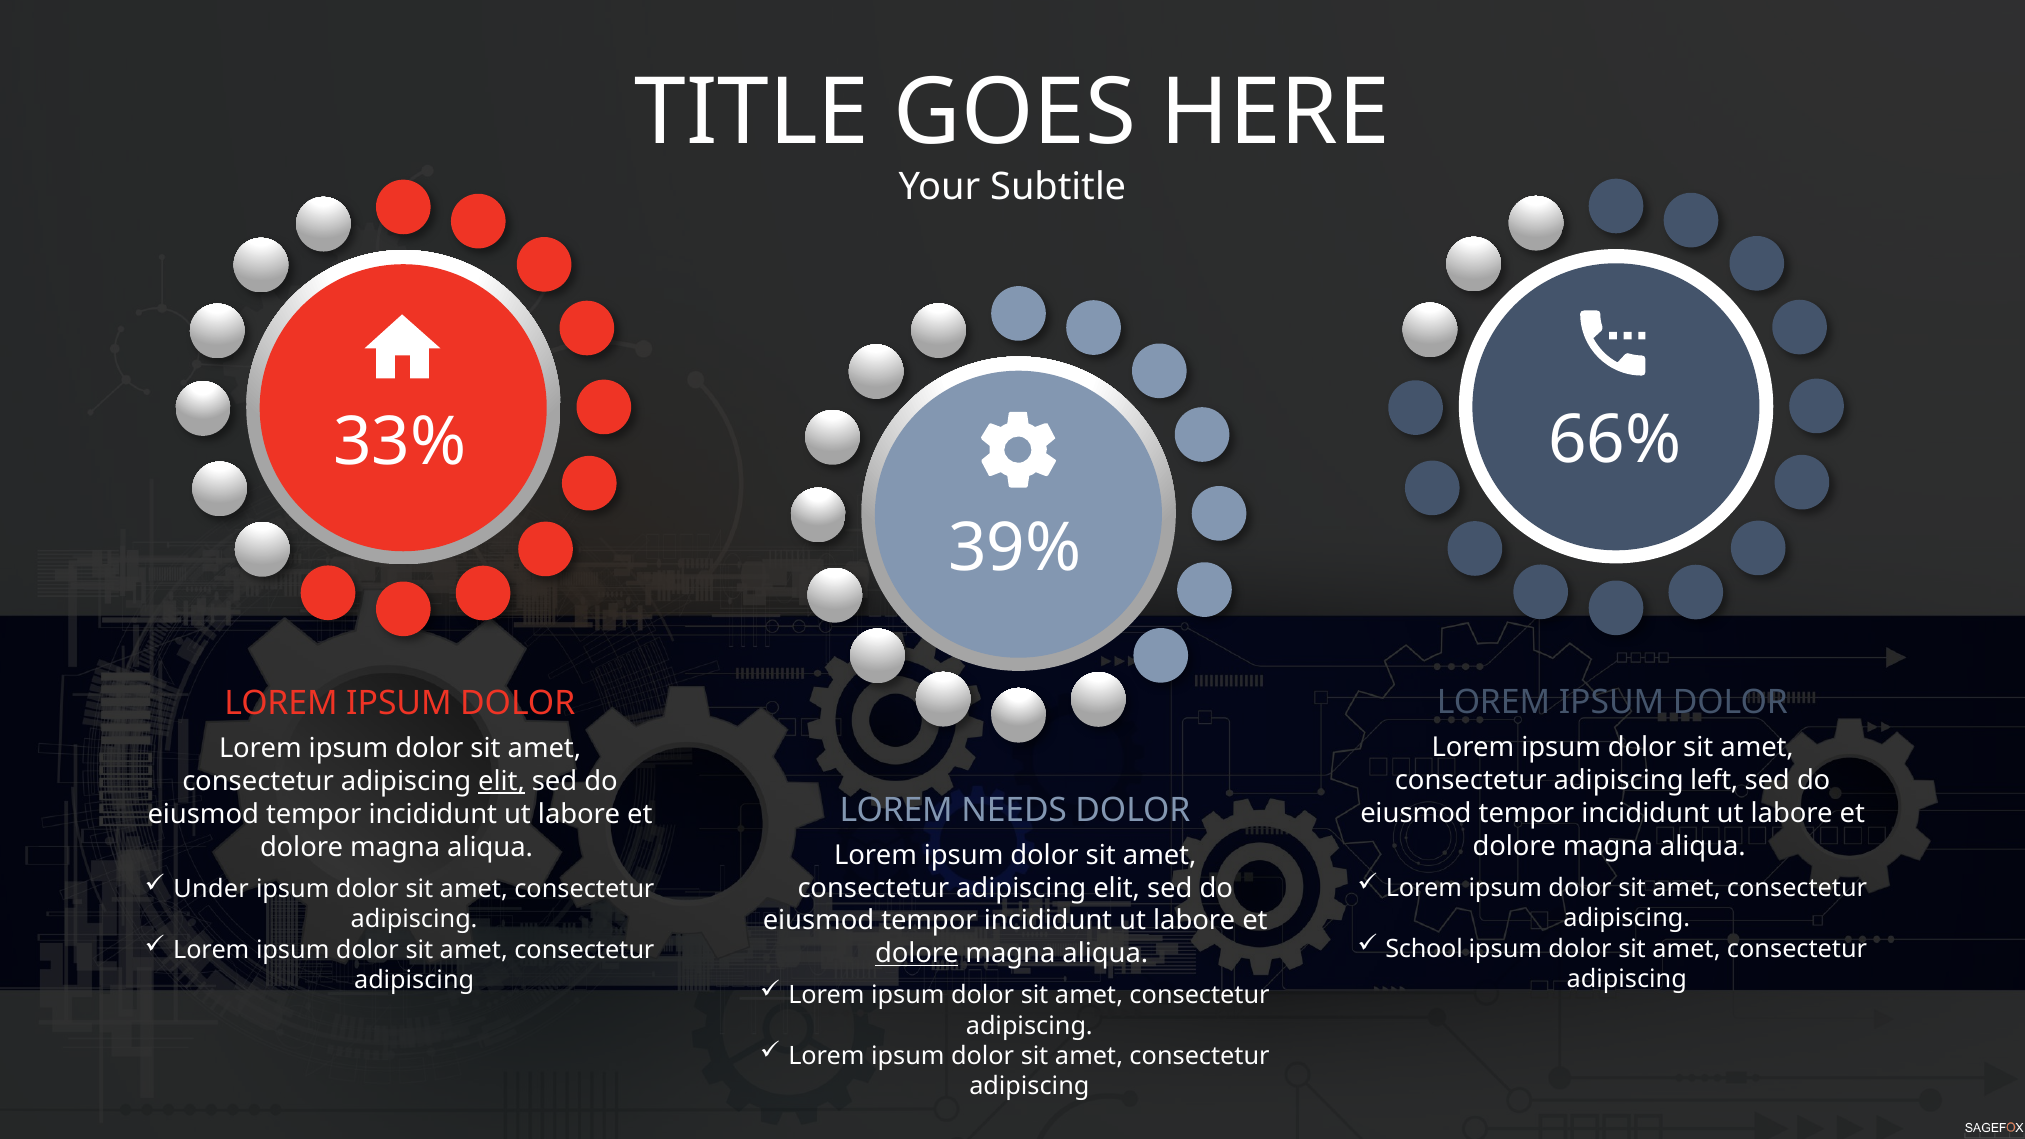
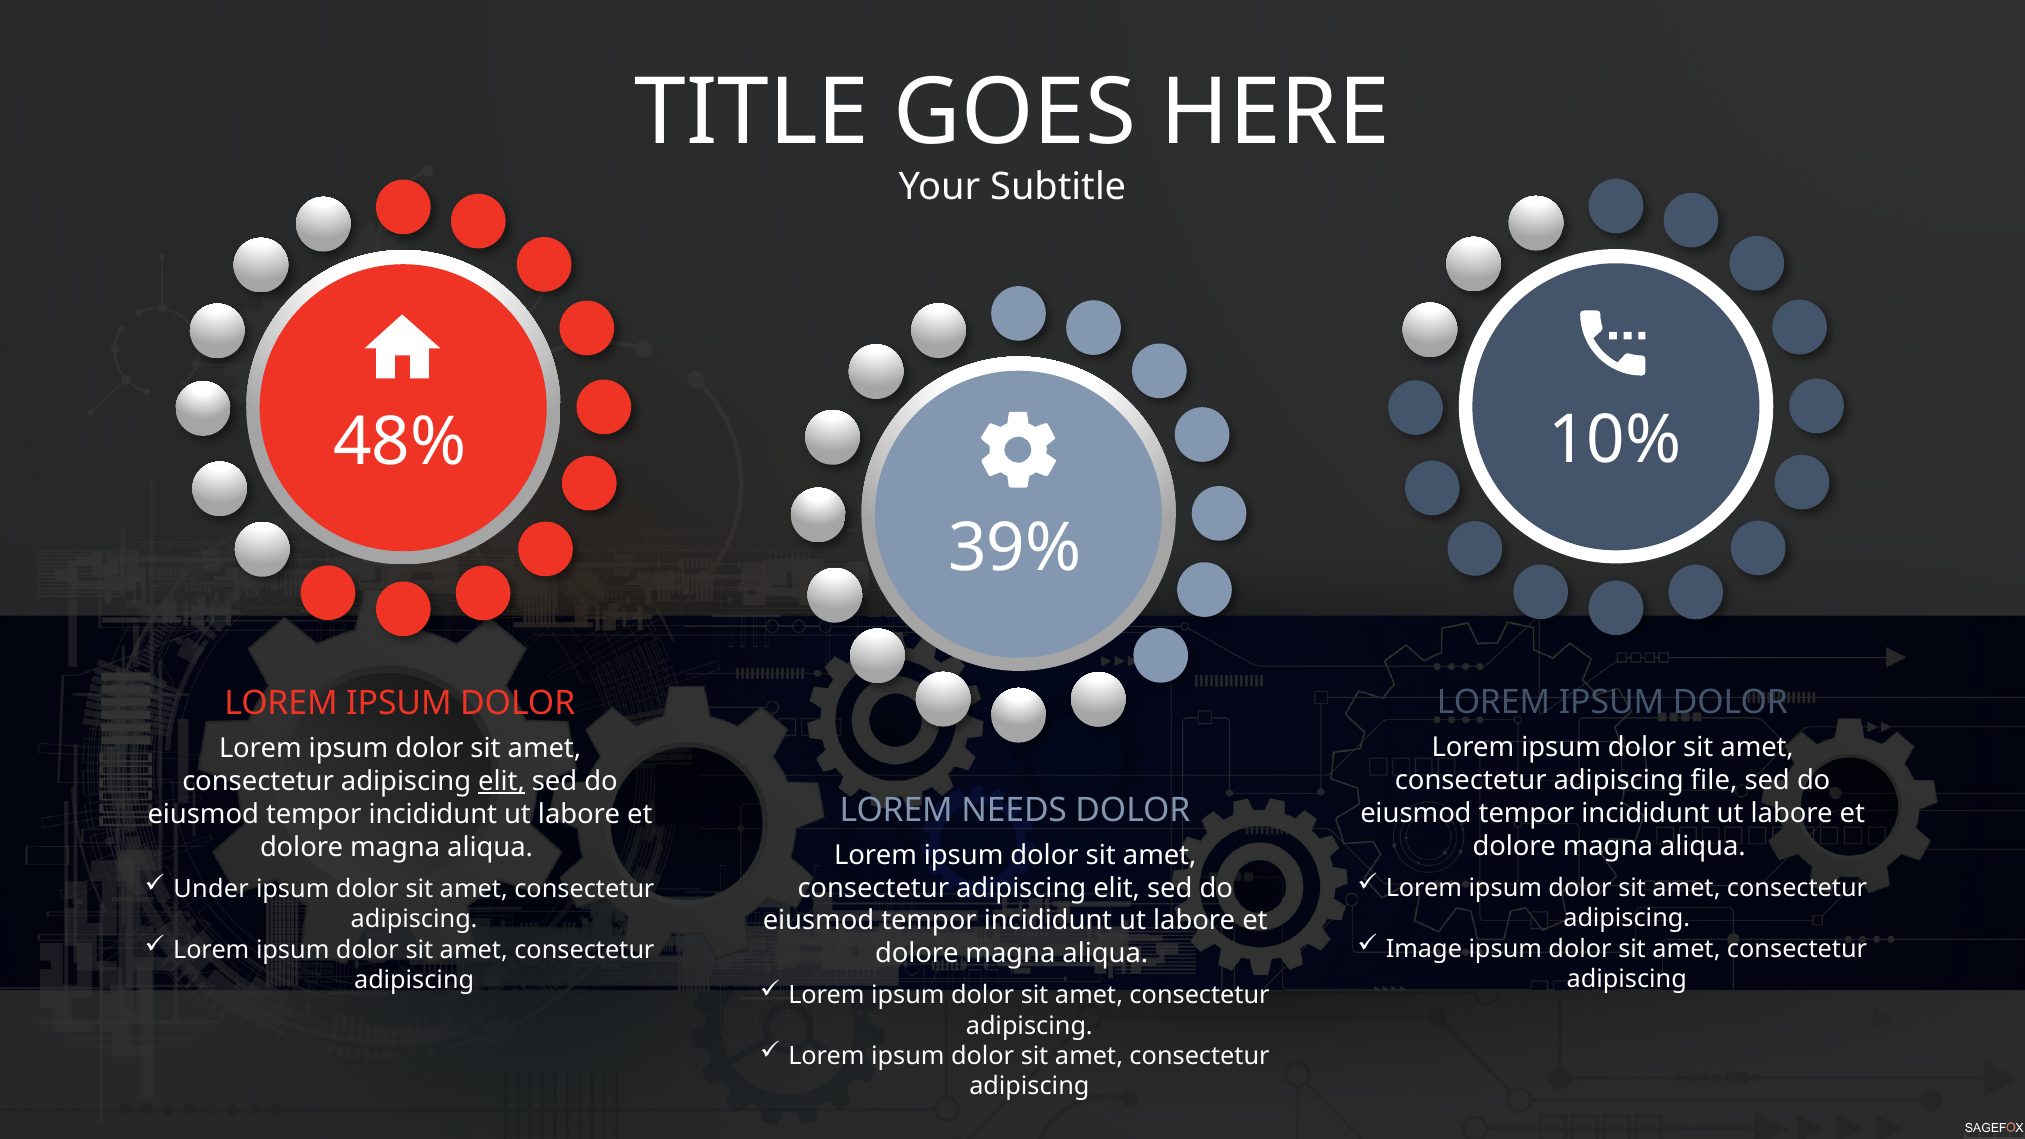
66%: 66% -> 10% (1615, 440)
33%: 33% -> 48% (400, 443)
left: left -> file (1714, 781)
School: School -> Image (1424, 949)
dolore underline: present -> none (917, 954)
